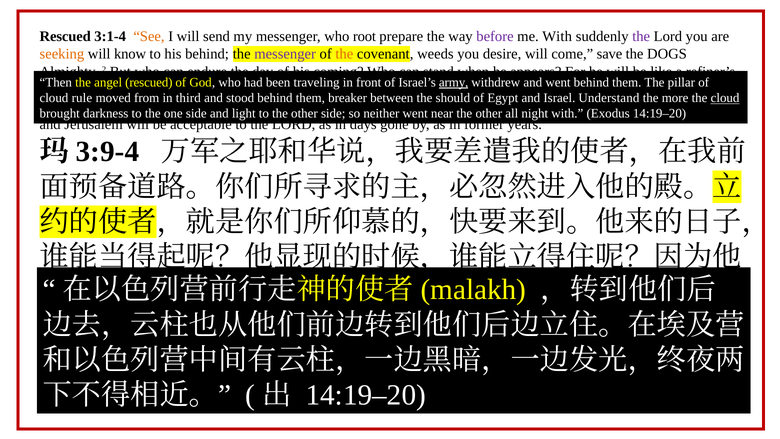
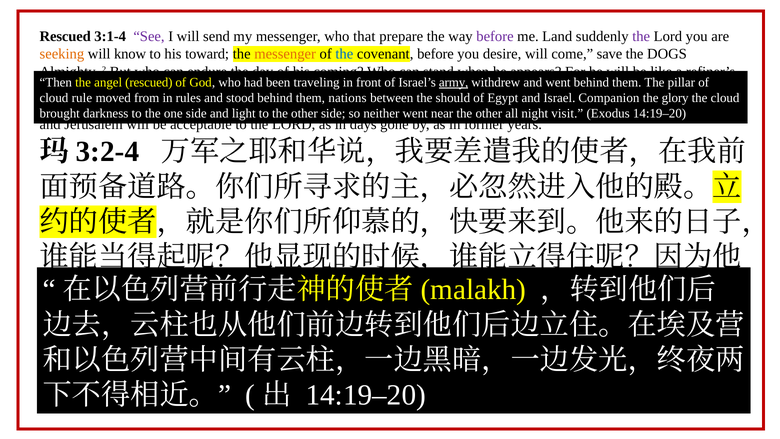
See colour: orange -> purple (149, 37)
root: root -> that (364, 37)
me With: With -> Land (557, 37)
his behind: behind -> toward (207, 54)
messenger colour: purple -> orange (285, 54)
the colour: orange -> blue (344, 54)
covenant weeds: weeds -> before (435, 54)
third: third -> rules (188, 98)
breaker: breaker -> nations (348, 98)
Understand: Understand -> Companion (609, 98)
more: more -> glory (675, 98)
cloud underline: present -> none (725, 98)
with: with -> visit (567, 114)
3:9-4: 3:9-4 -> 3:2-4 (108, 152)
